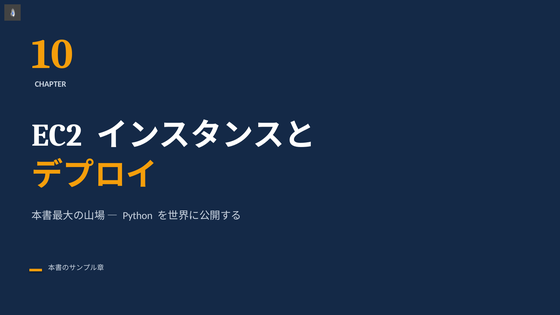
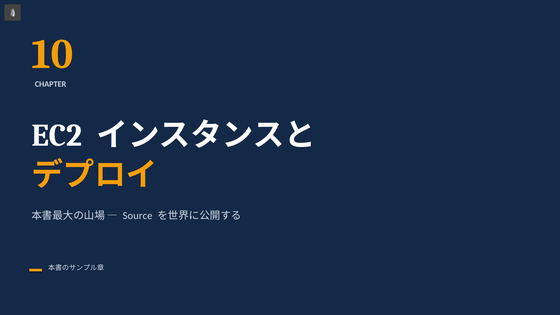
Python: Python -> Source (138, 216)
